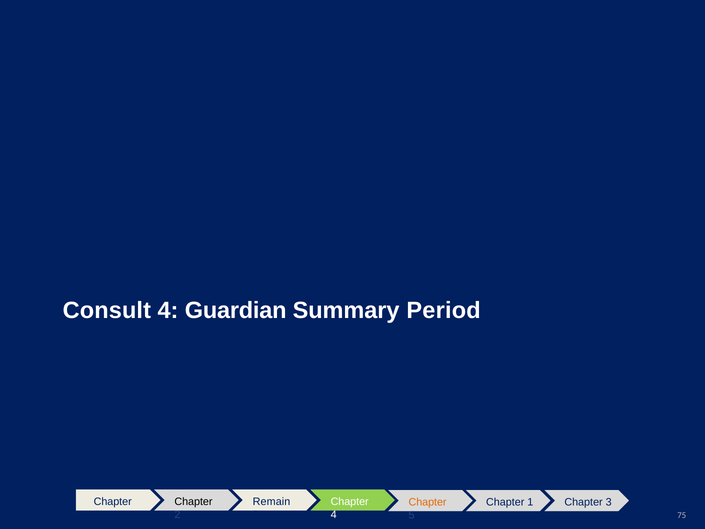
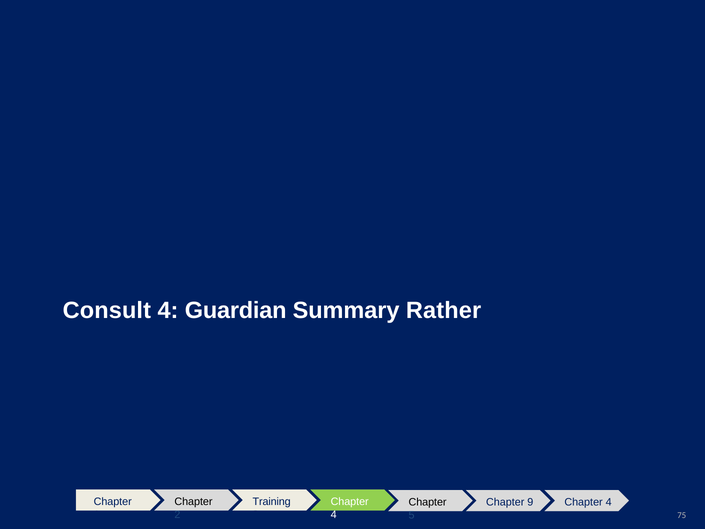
Period: Period -> Rather (444, 310)
Remain: Remain -> Training (272, 501)
1: 1 -> 9 (530, 502)
3: 3 -> 4 (609, 502)
Chapter colour: orange -> black (428, 502)
